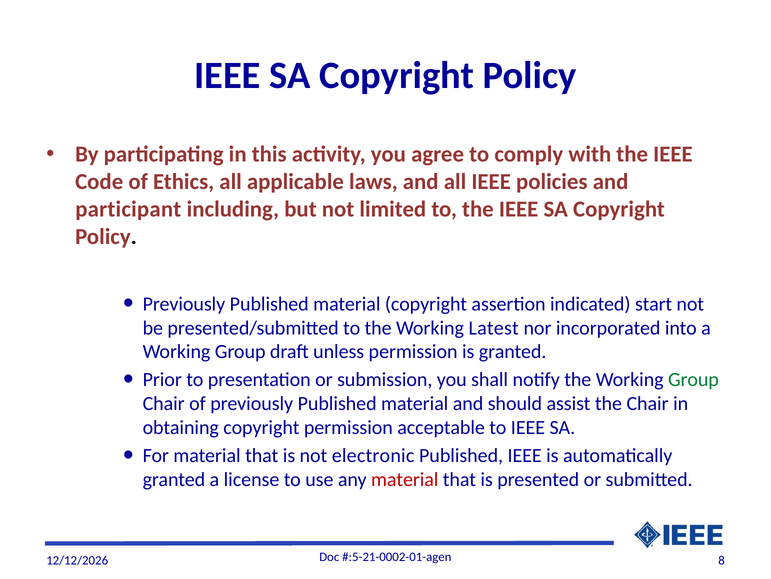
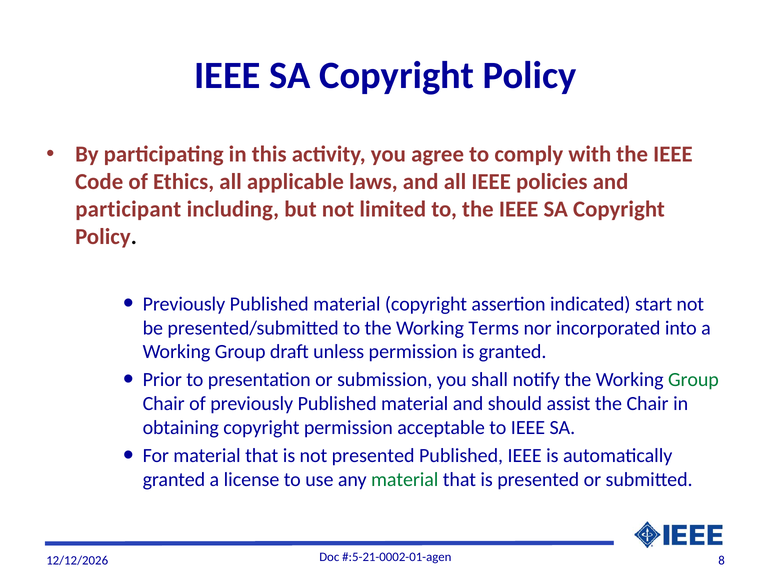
Latest: Latest -> Terms (494, 327)
not electronic: electronic -> presented (373, 455)
material colour: red -> green (405, 479)
